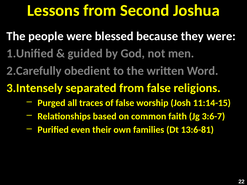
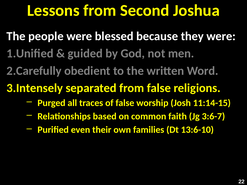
13:6-81: 13:6-81 -> 13:6-10 (197, 130)
